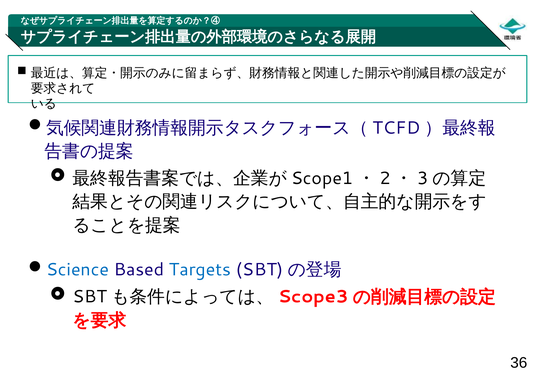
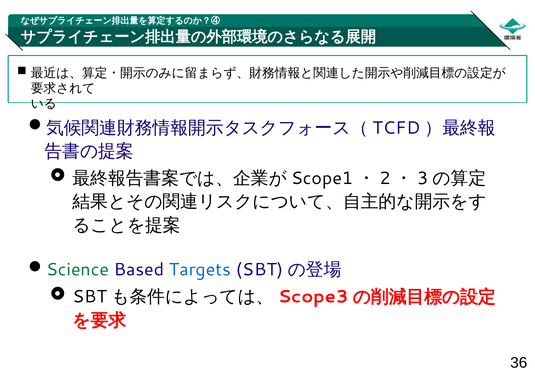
Science colour: blue -> green (78, 270)
